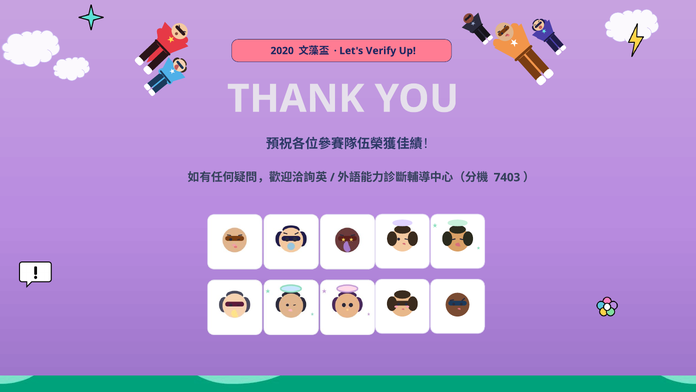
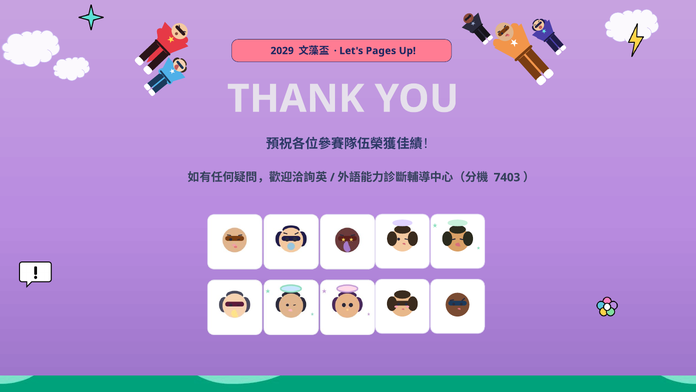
2020: 2020 -> 2029 (282, 51)
Verify: Verify -> Pages (381, 51)
